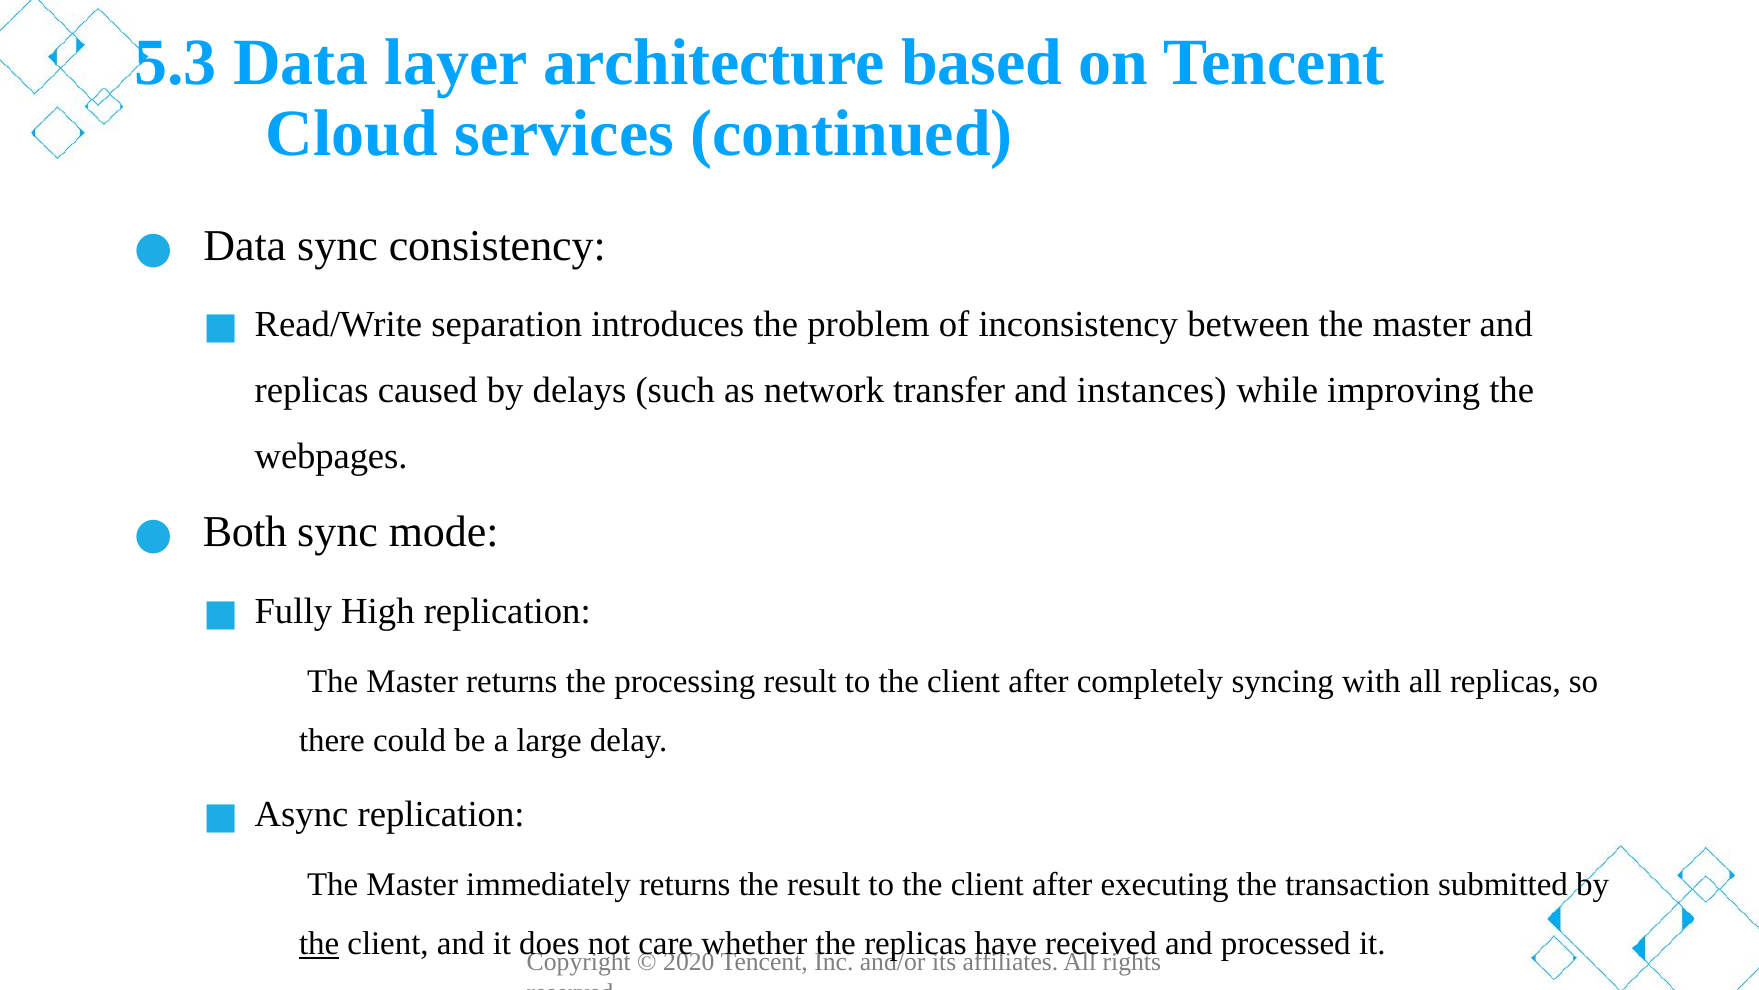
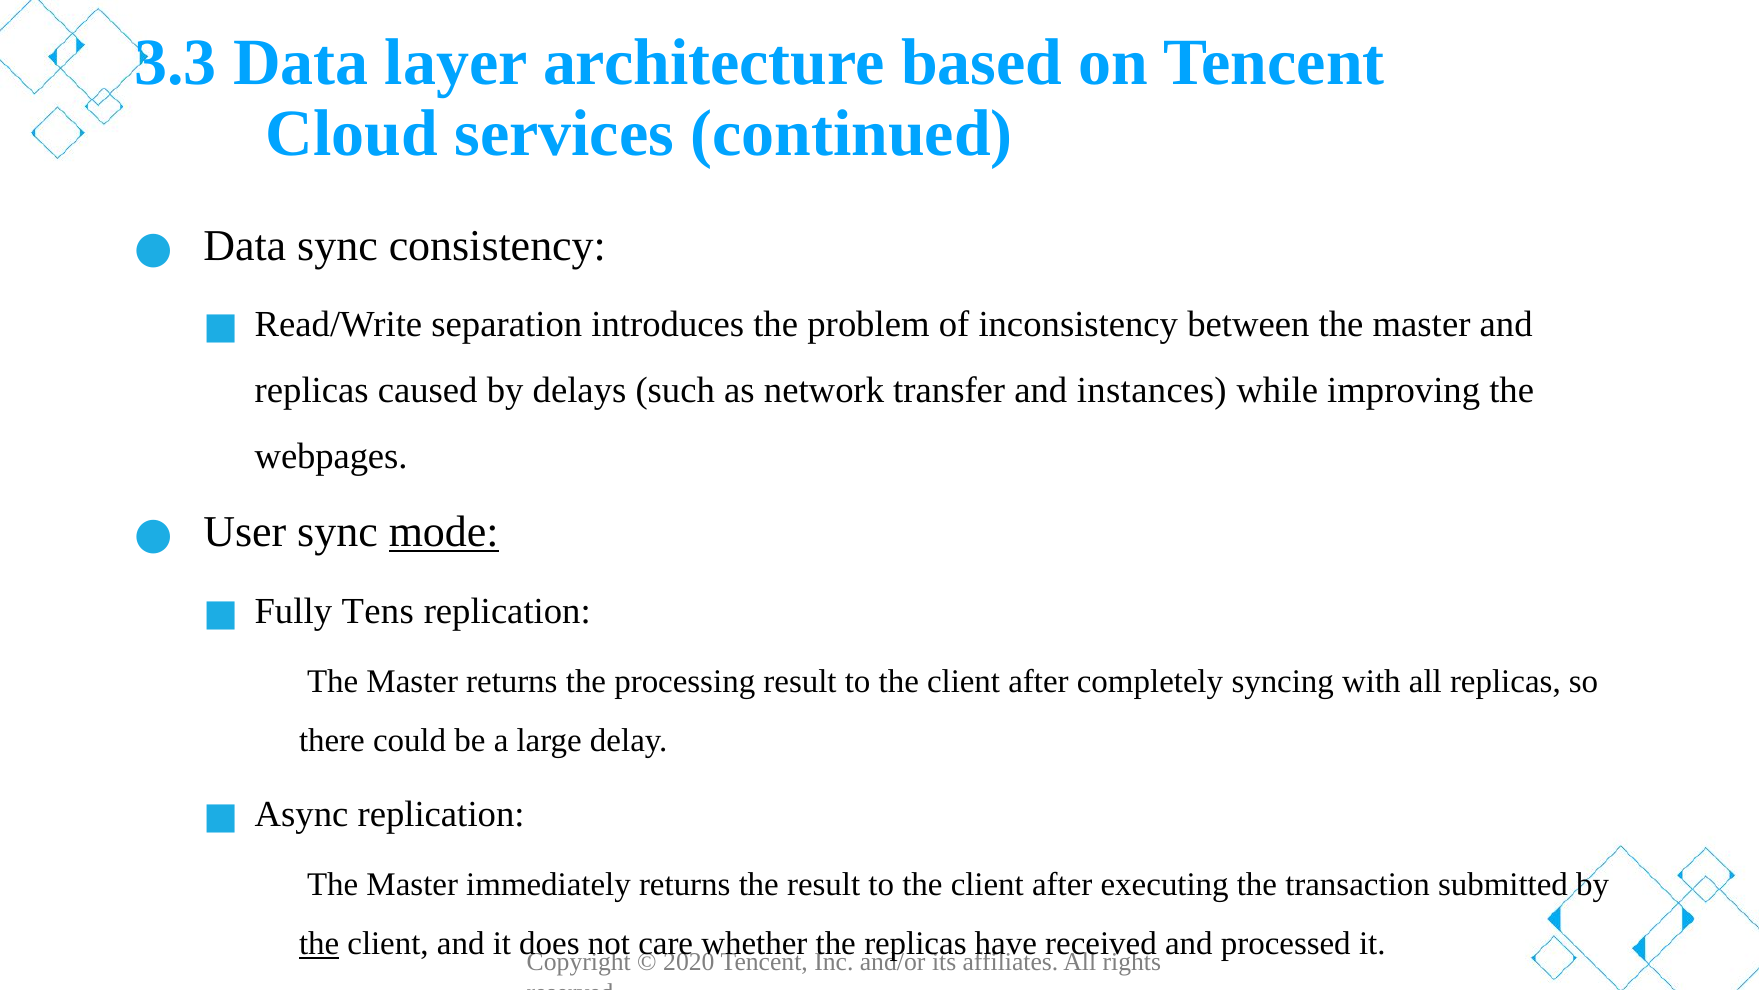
5.3: 5.3 -> 3.3 (175, 62)
Both: Both -> User (245, 532)
mode underline: none -> present (444, 532)
High: High -> Tens (378, 611)
